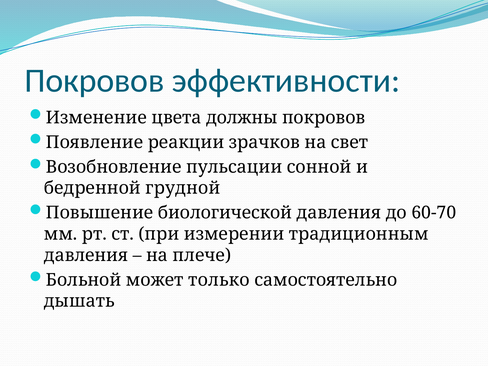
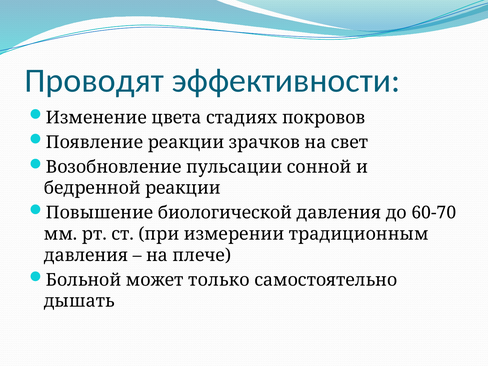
Покровов: Покровов -> Проводят (94, 81)
должны: должны -> стадиях (242, 118)
бедренной грудной: грудной -> реакции (183, 188)
